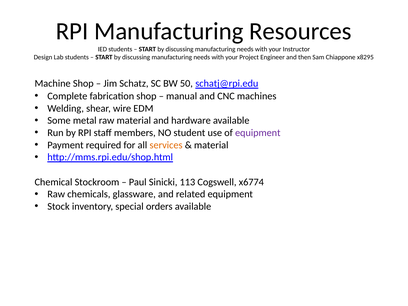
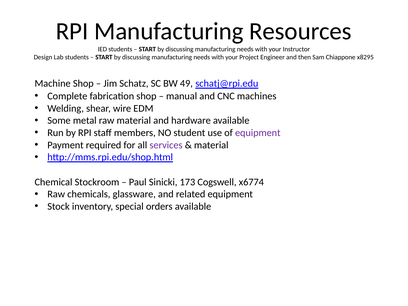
50: 50 -> 49 (186, 84)
services colour: orange -> purple (166, 145)
113: 113 -> 173 (187, 182)
